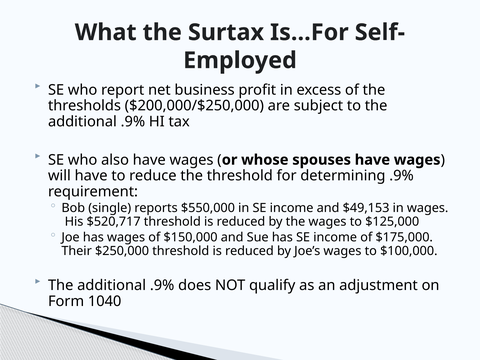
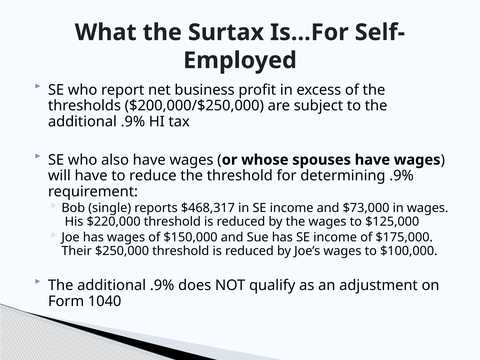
$550,000: $550,000 -> $468,317 (208, 208)
$49,153: $49,153 -> $73,000 (366, 208)
$520,717: $520,717 -> $220,000 (114, 222)
